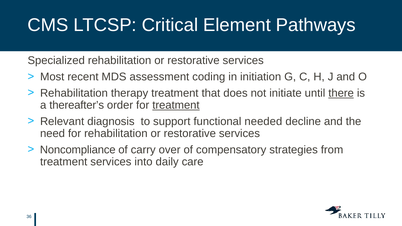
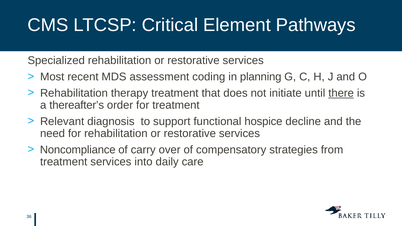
initiation: initiation -> planning (261, 77)
treatment underline: present -> none (176, 105)
needed: needed -> hospice (263, 121)
